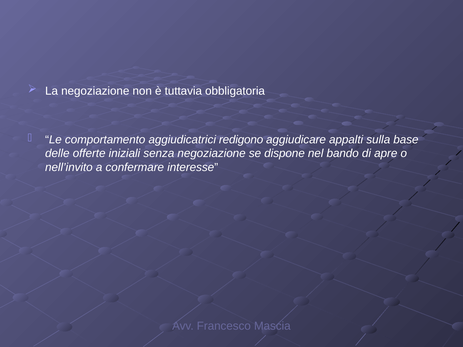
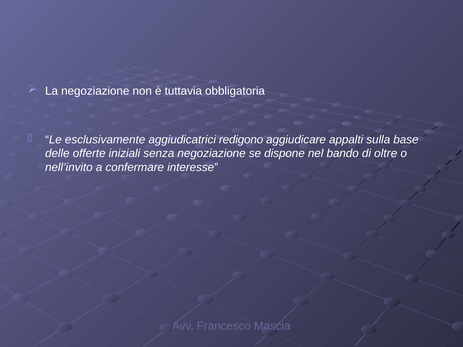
comportamento: comportamento -> esclusivamente (105, 140)
apre: apre -> oltre (386, 154)
